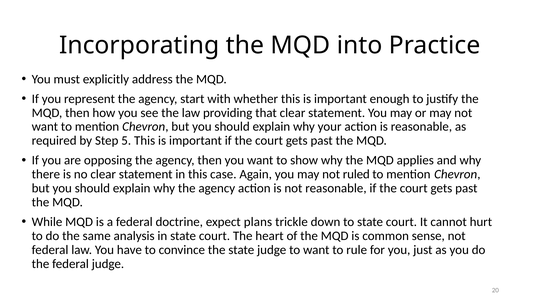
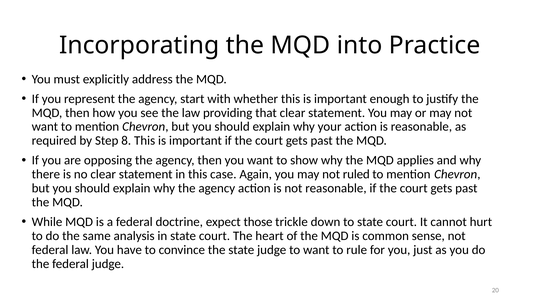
5: 5 -> 8 (126, 141)
plans: plans -> those (258, 222)
